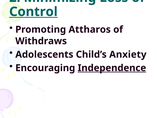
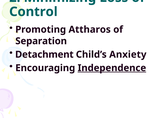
Control underline: present -> none (33, 12)
Withdraws: Withdraws -> Separation (41, 41)
Adolescents: Adolescents -> Detachment (44, 54)
